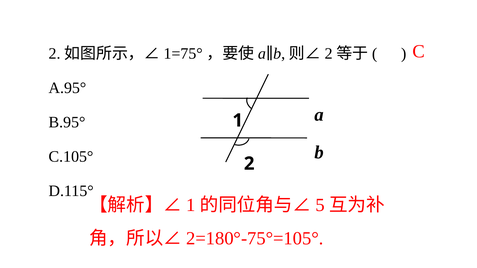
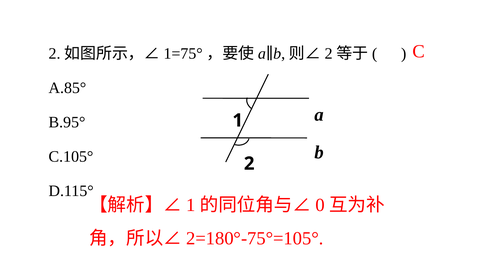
A.95°: A.95° -> A.85° (67, 88)
5: 5 -> 0 (320, 205)
